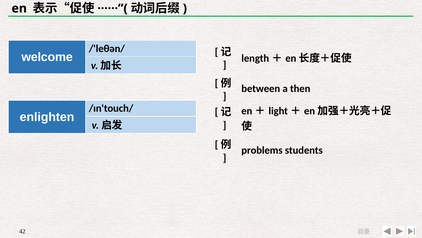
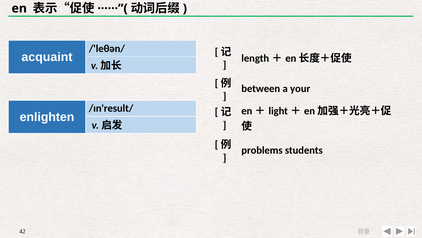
welcome: welcome -> acquaint (47, 57)
then: then -> your (300, 89)
/ɪn'touch/: /ɪn'touch/ -> /ɪn'result/ (111, 108)
